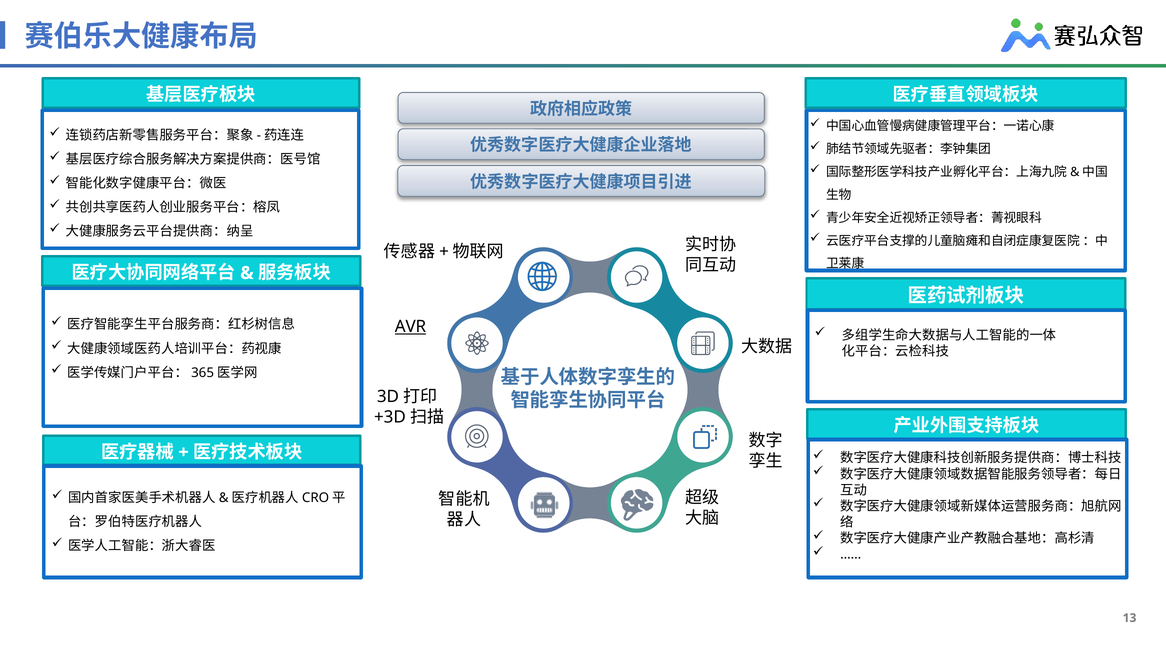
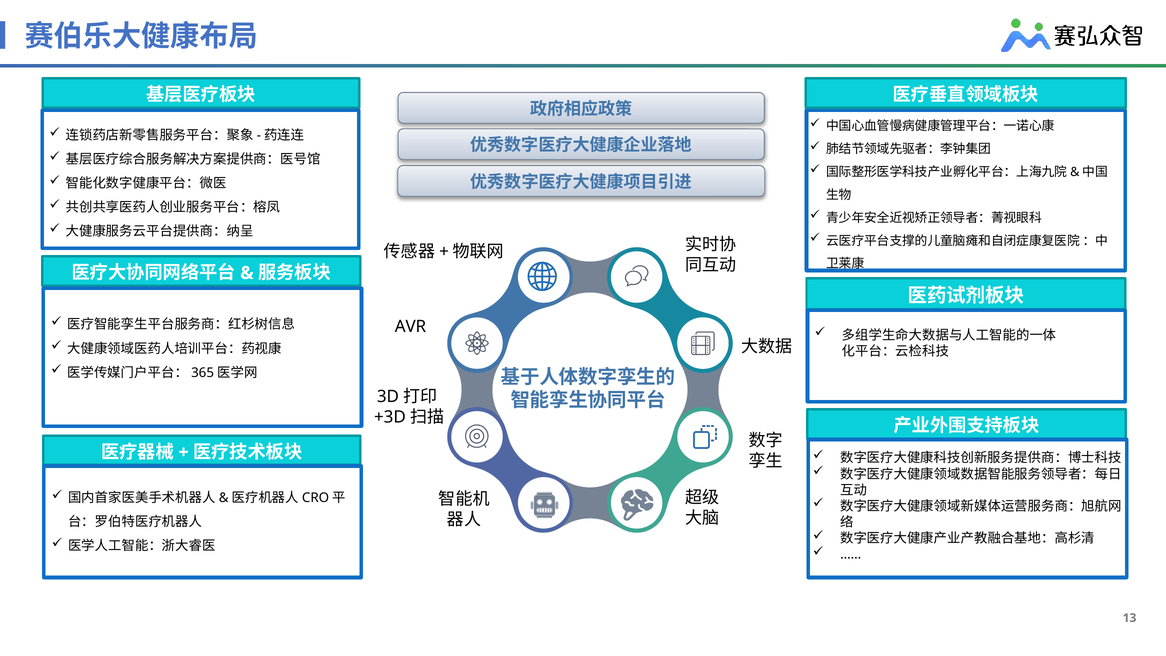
AVR underline: present -> none (410, 327)
